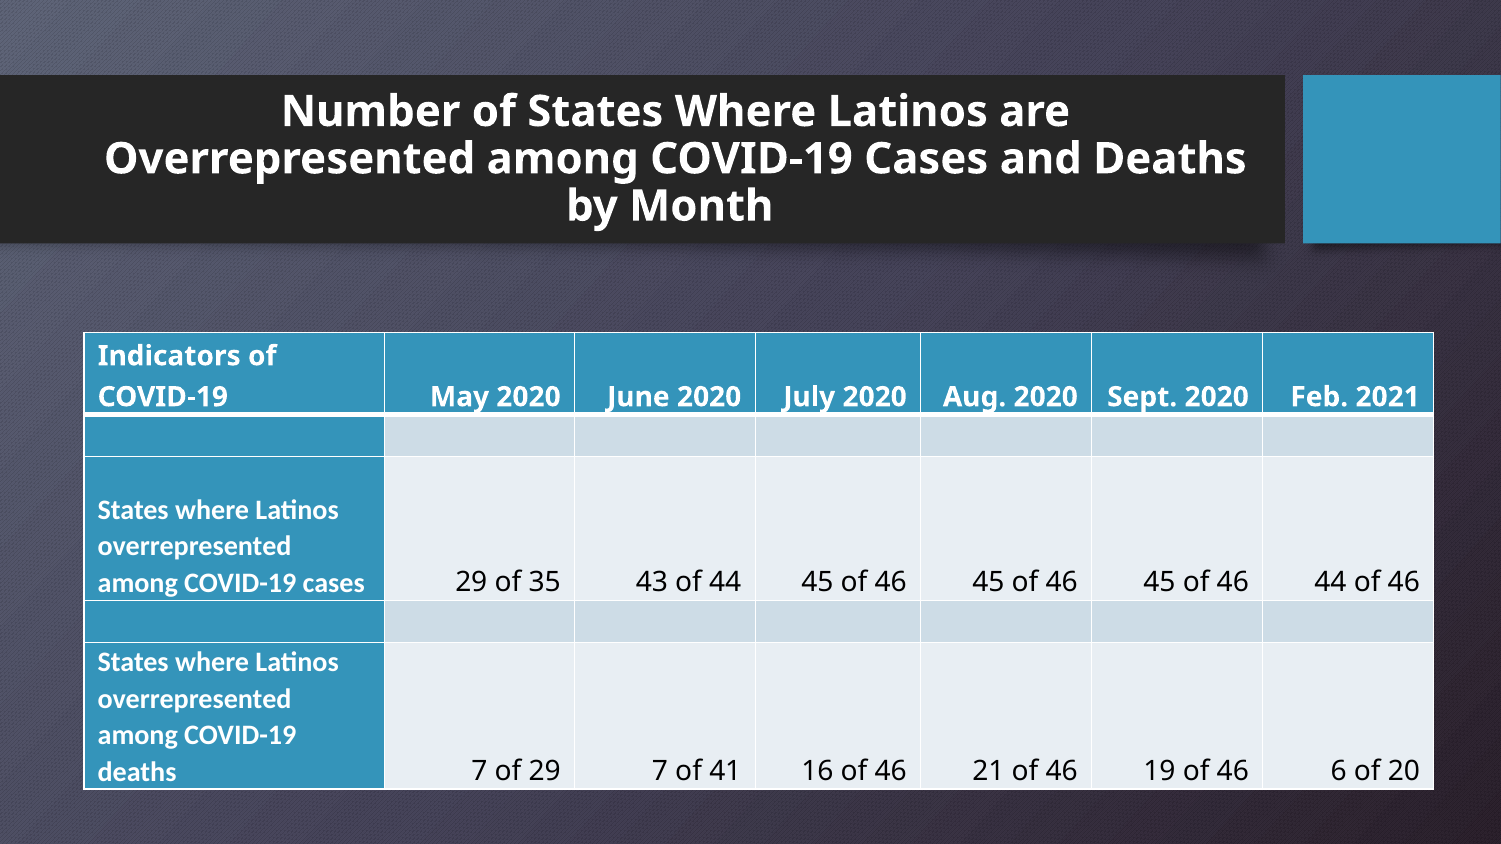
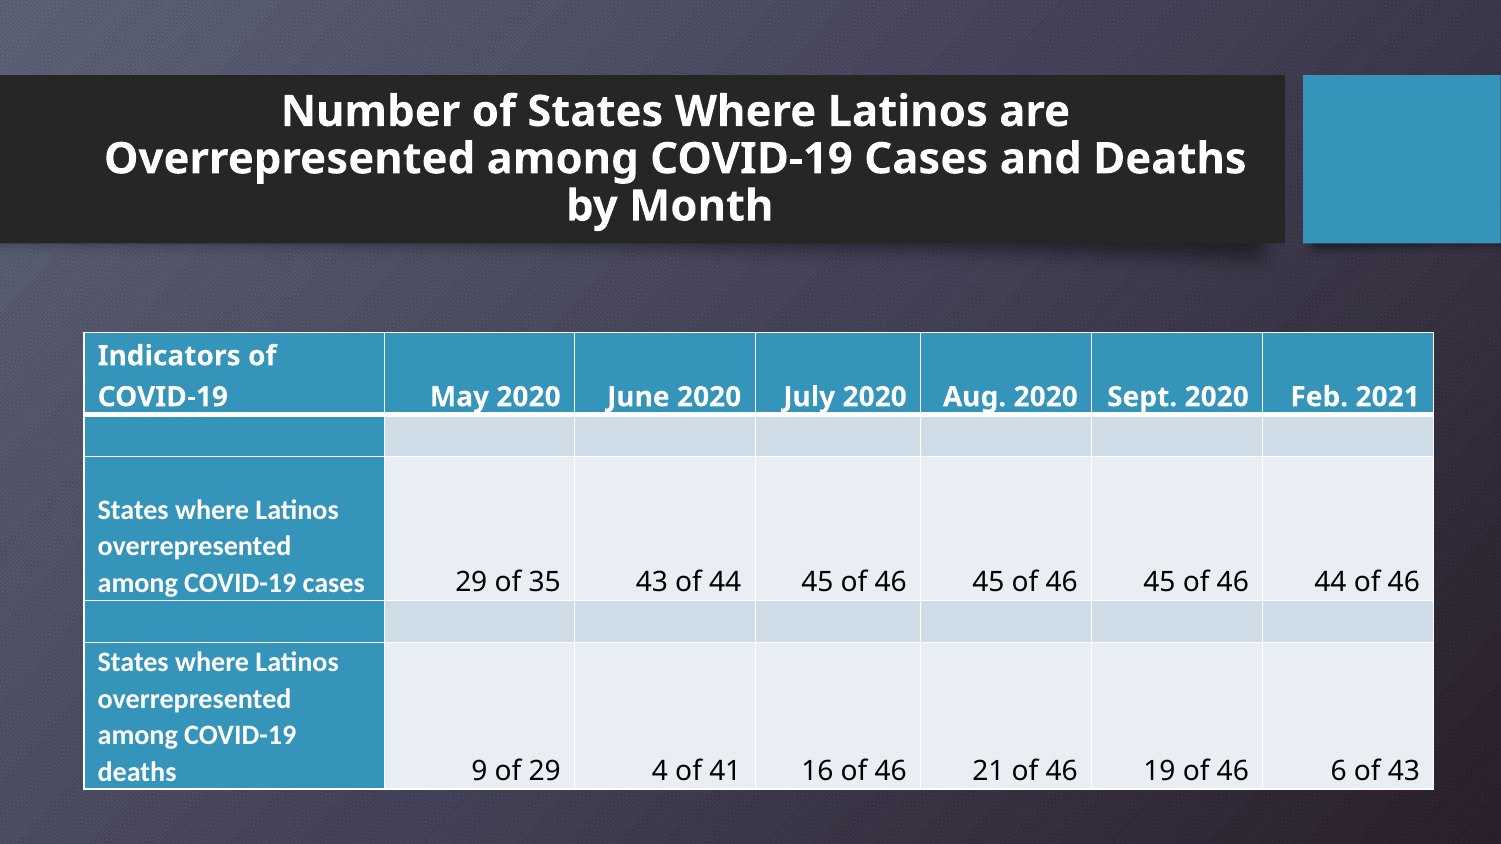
deaths 7: 7 -> 9 (479, 772)
29 7: 7 -> 4 (660, 772)
of 20: 20 -> 43 (1404, 772)
